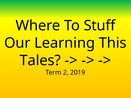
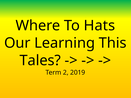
Stuff: Stuff -> Hats (99, 26)
